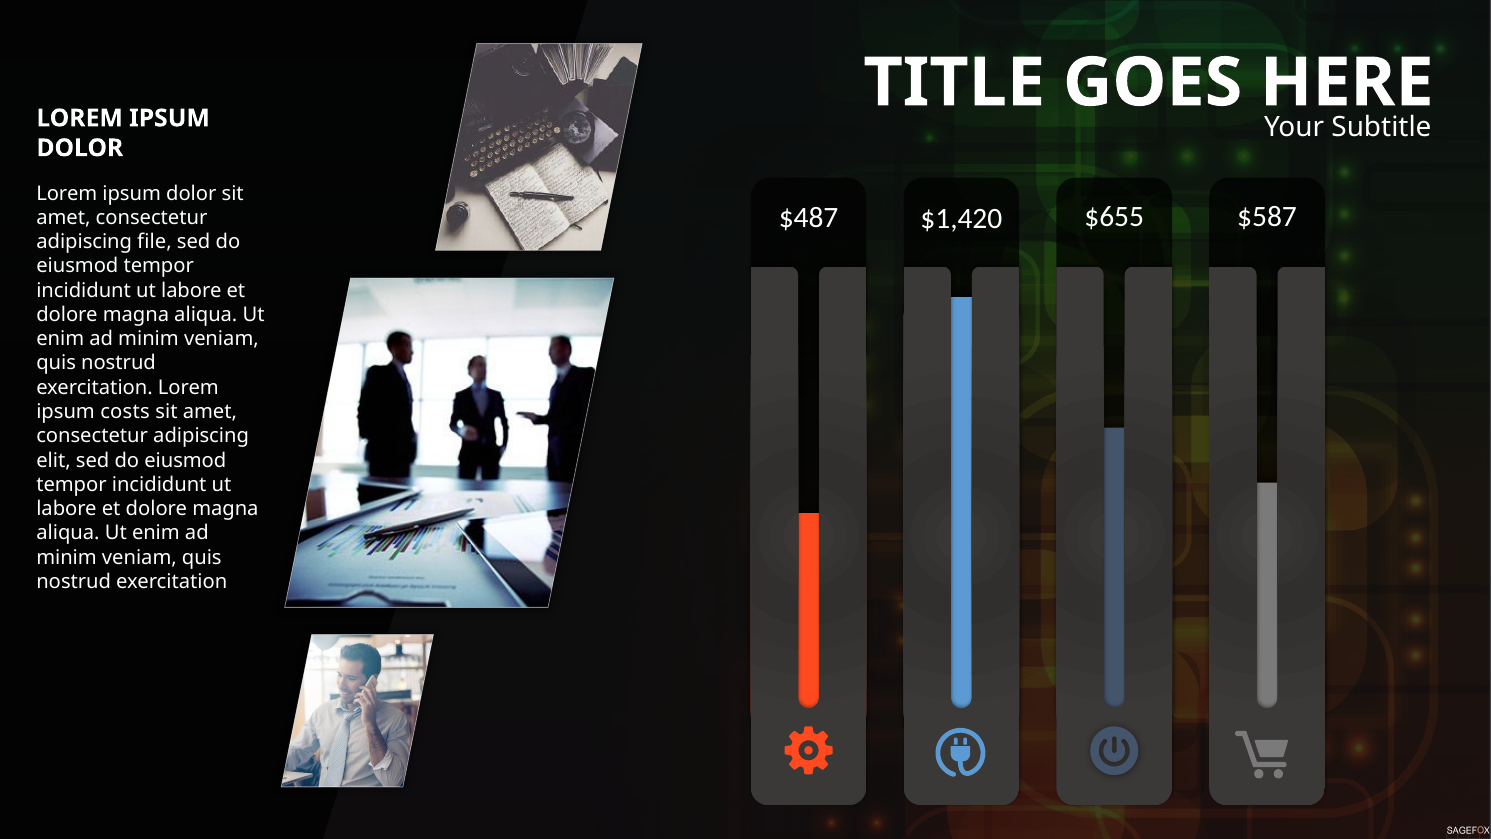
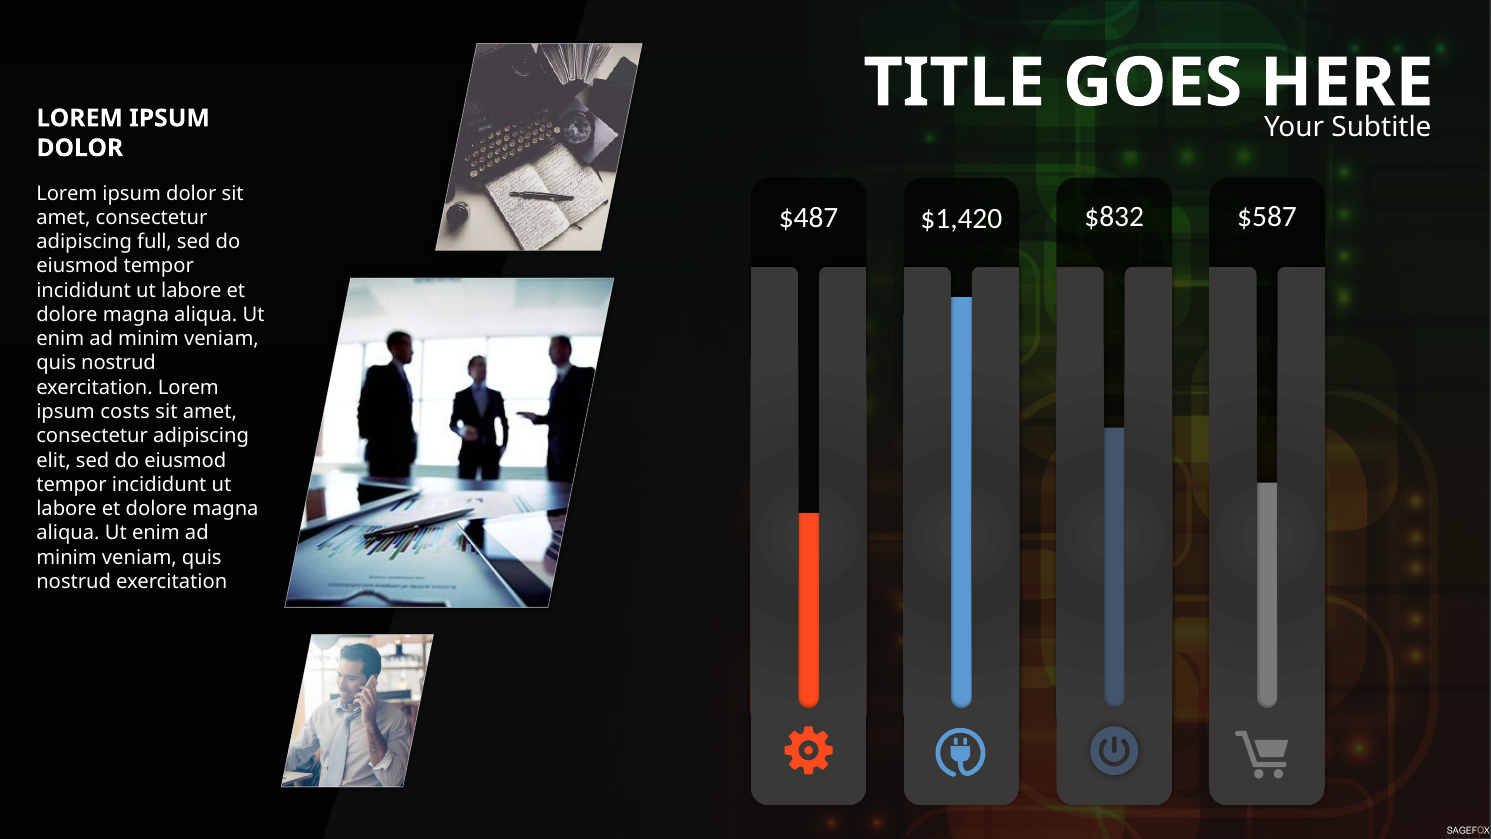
$655: $655 -> $832 (1114, 217)
file: file -> full (155, 242)
